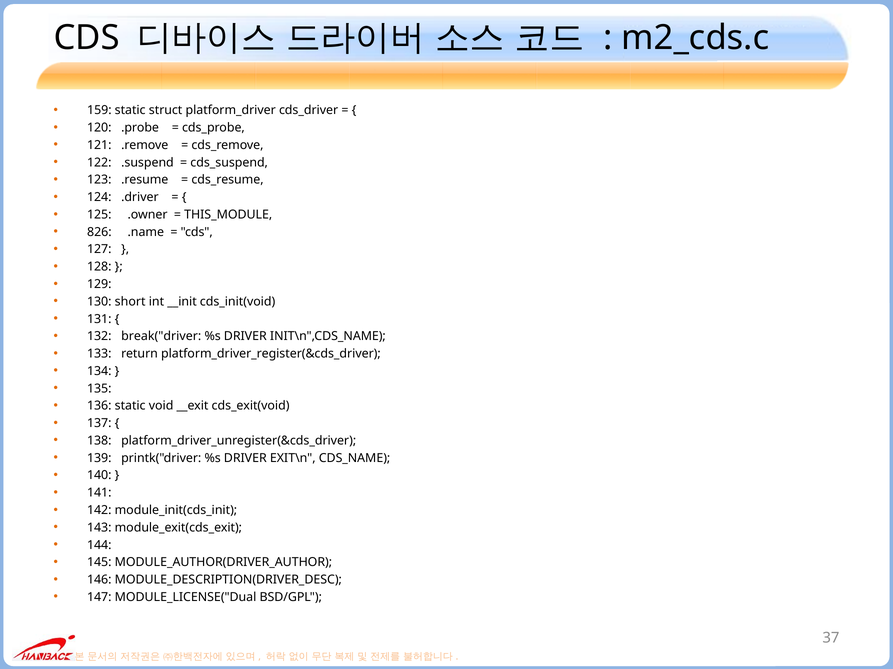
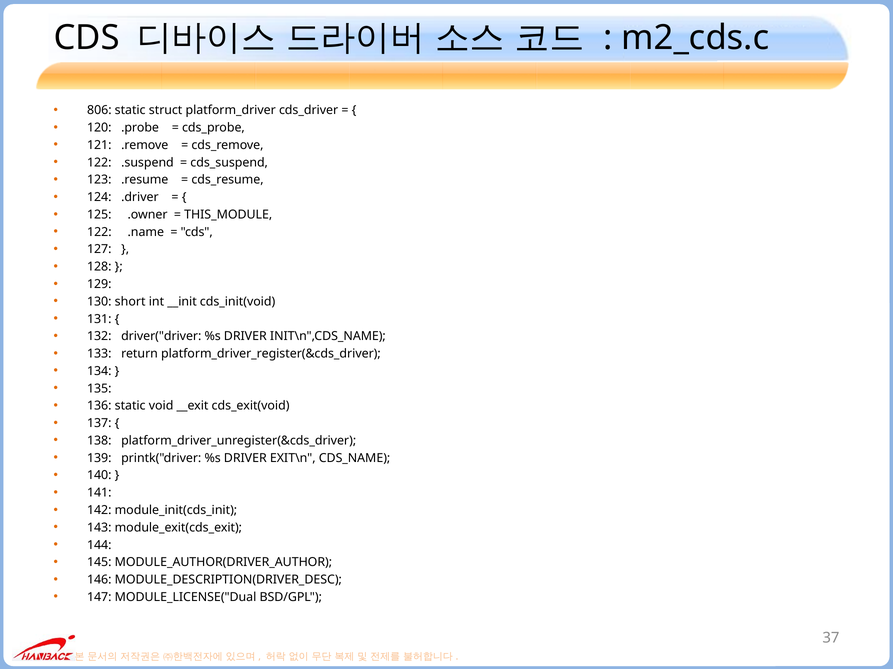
159: 159 -> 806 (99, 110)
826: 826 -> 122 (99, 232)
break("driver: break("driver -> driver("driver (161, 337)
